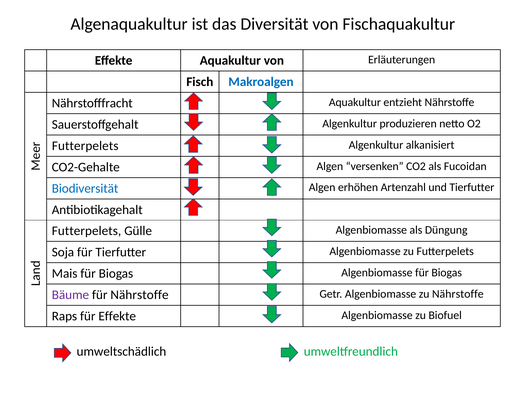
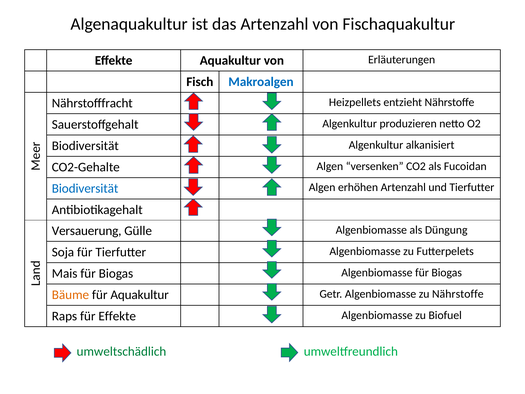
das Diversität: Diversität -> Artenzahl (274, 24)
Nährstofffracht Aquakultur: Aquakultur -> Heizpellets (355, 102)
Futterpelets: Futterpelets -> Biodiversität (85, 146)
Futterpelets: Futterpelets -> Versauerung (87, 231)
Bäume colour: purple -> orange (70, 295)
für Nährstoffe: Nährstoffe -> Aquakultur (140, 295)
umweltschädlich colour: black -> green (121, 351)
